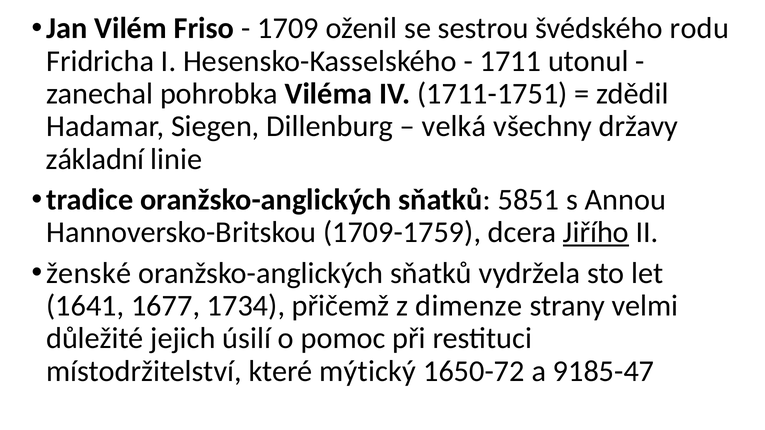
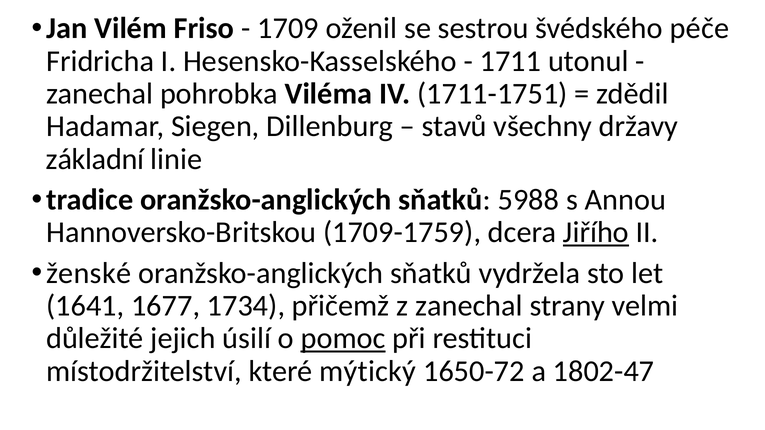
rodu: rodu -> péče (699, 28)
velká: velká -> stavů (454, 127)
5851: 5851 -> 5988 (528, 200)
z dimenze: dimenze -> zanechal (469, 306)
pomoc underline: none -> present (343, 339)
9185-47: 9185-47 -> 1802-47 (604, 371)
